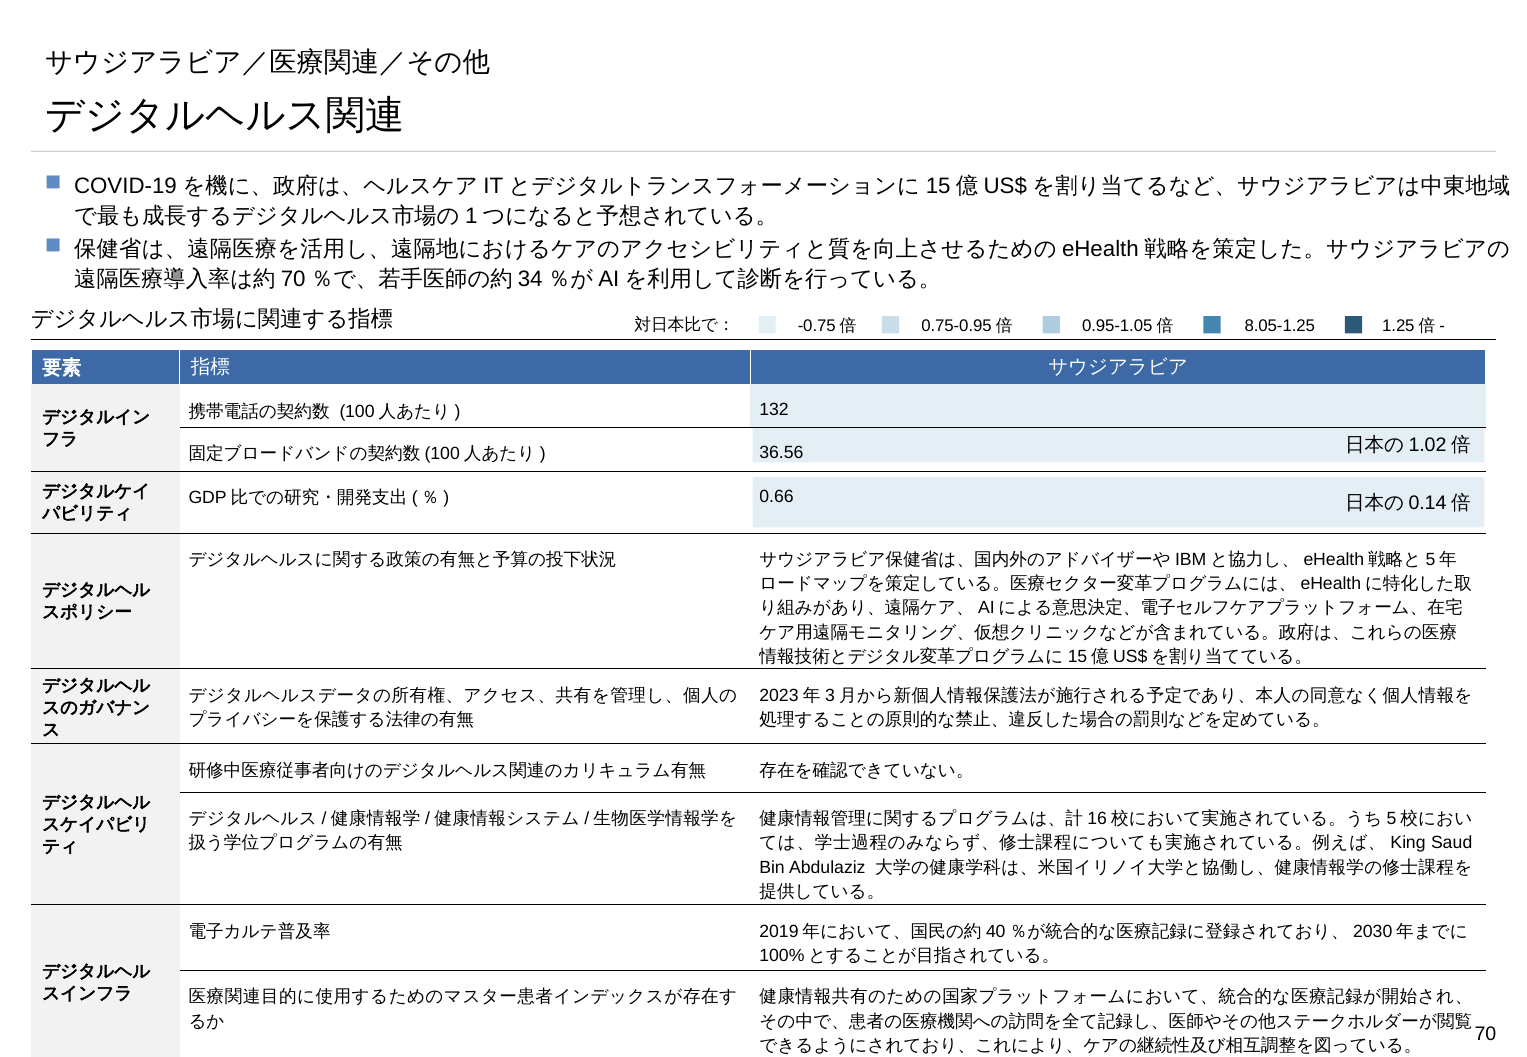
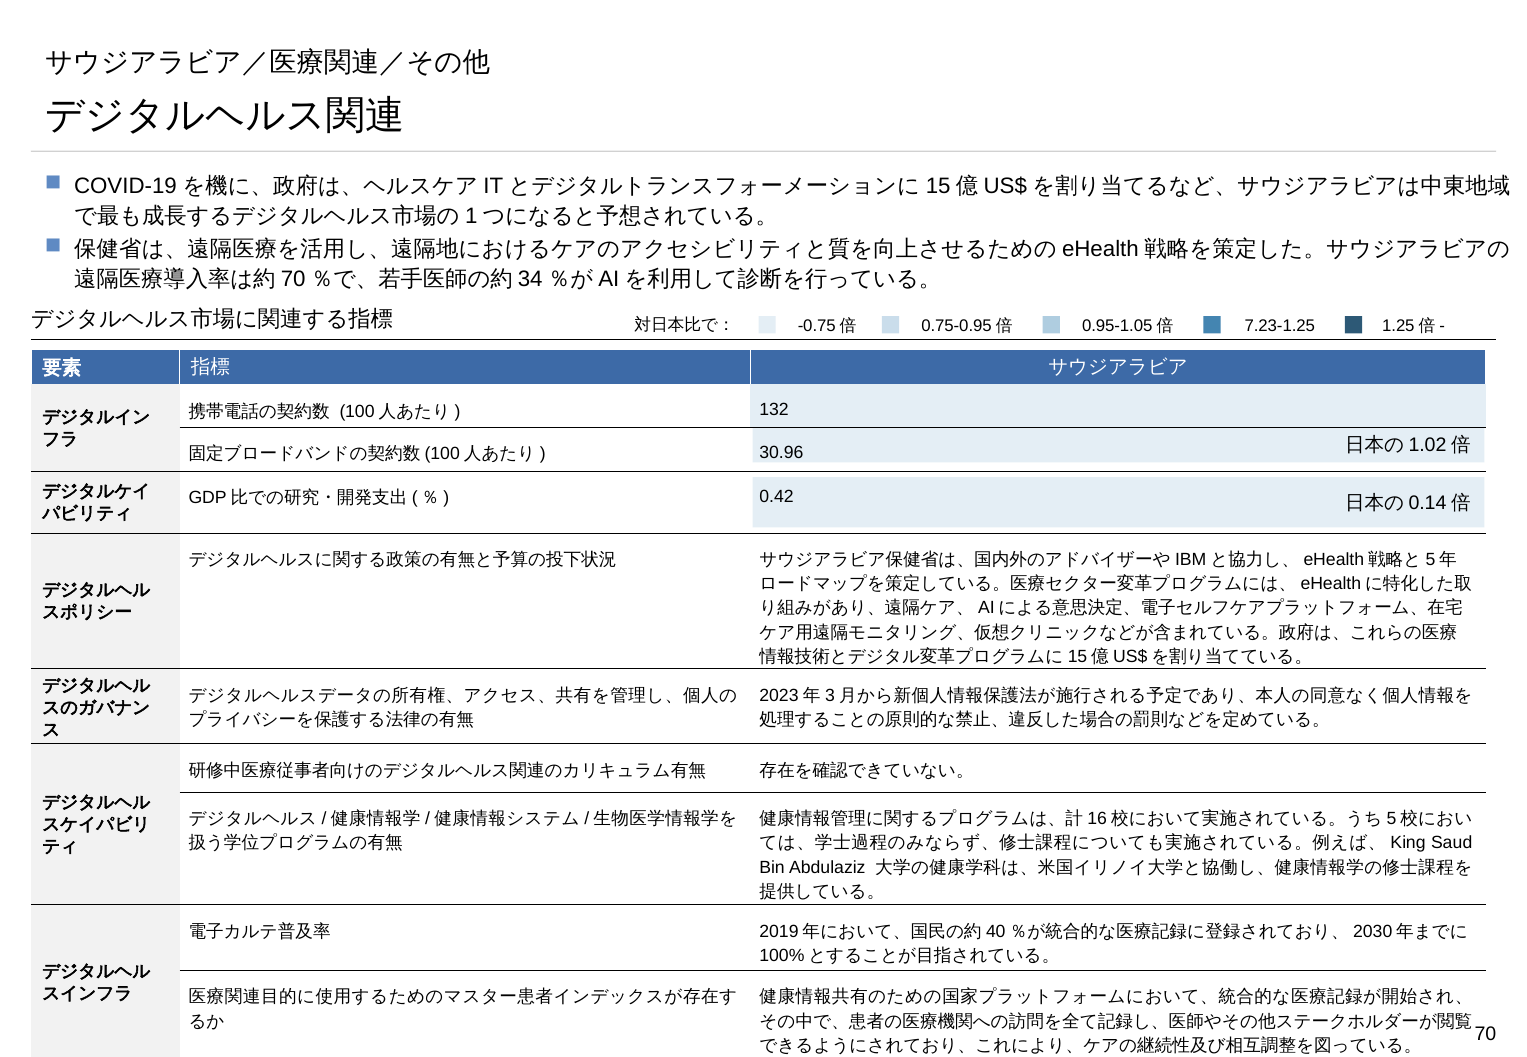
8.05-1.25: 8.05-1.25 -> 7.23-1.25 (1280, 326)
36.56: 36.56 -> 30.96 (781, 453)
0.66: 0.66 -> 0.42 (777, 497)
